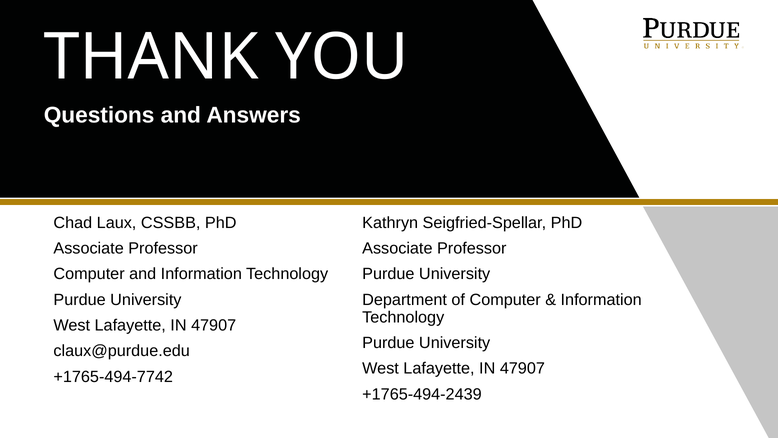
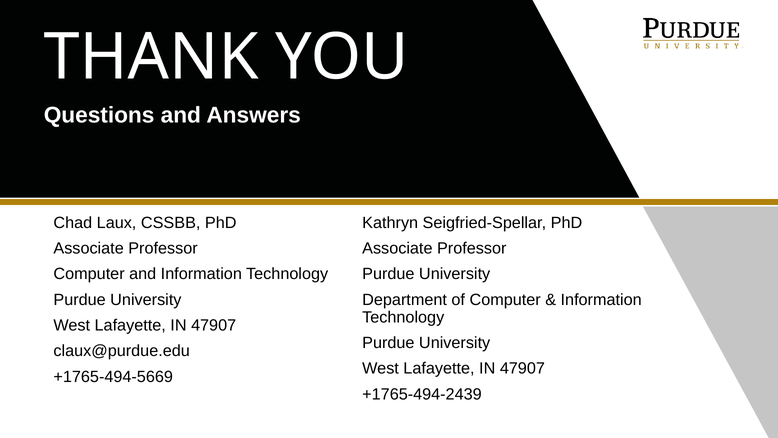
+1765-494-7742: +1765-494-7742 -> +1765-494-5669 (113, 376)
